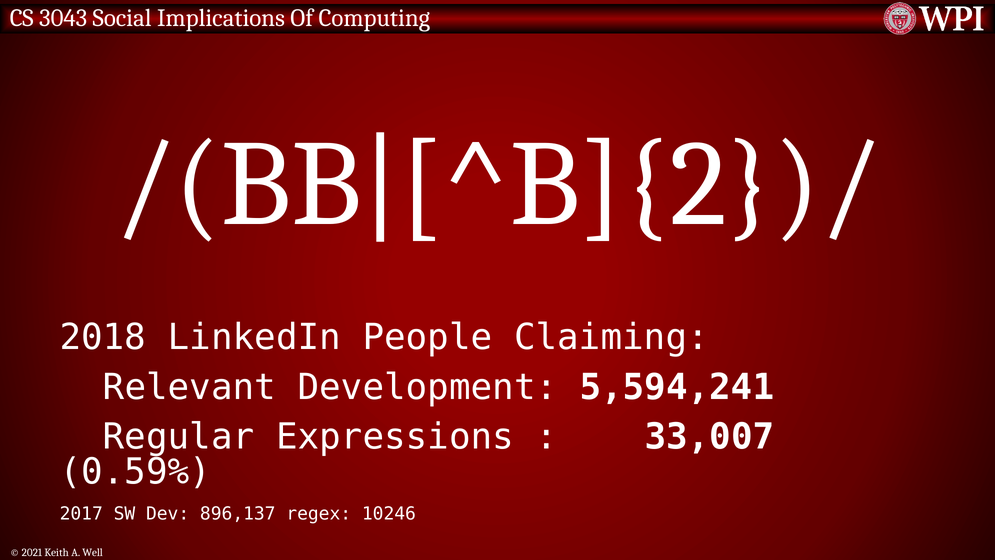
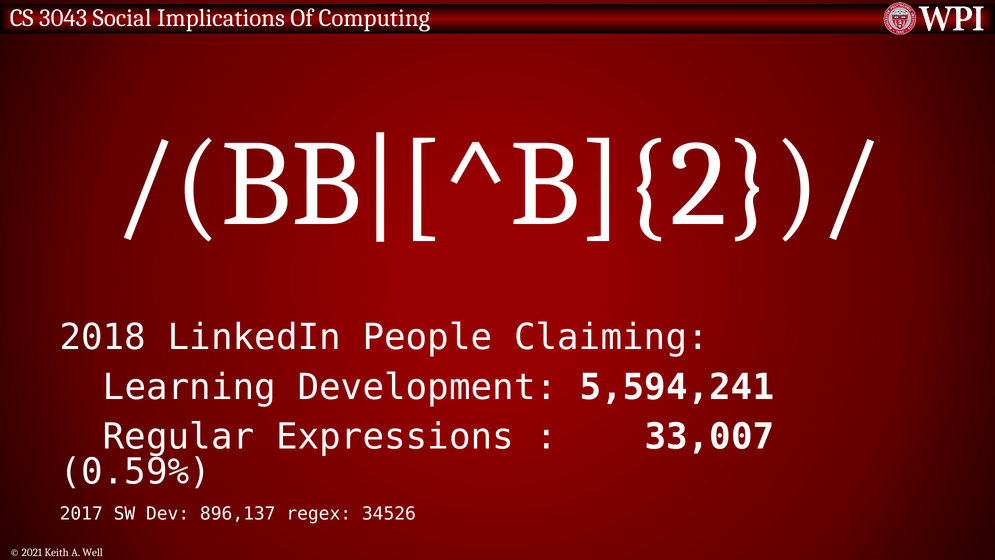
Relevant: Relevant -> Learning (189, 387)
10246: 10246 -> 34526 (389, 514)
